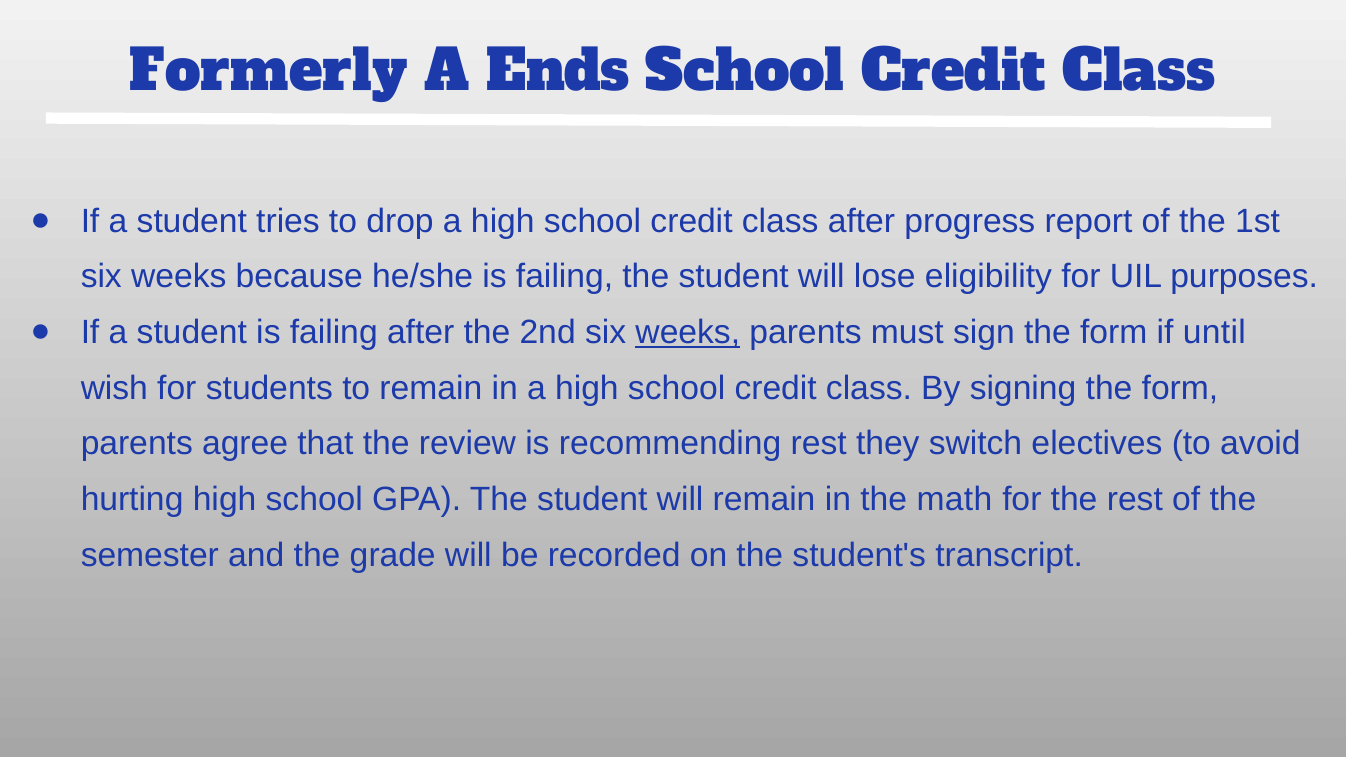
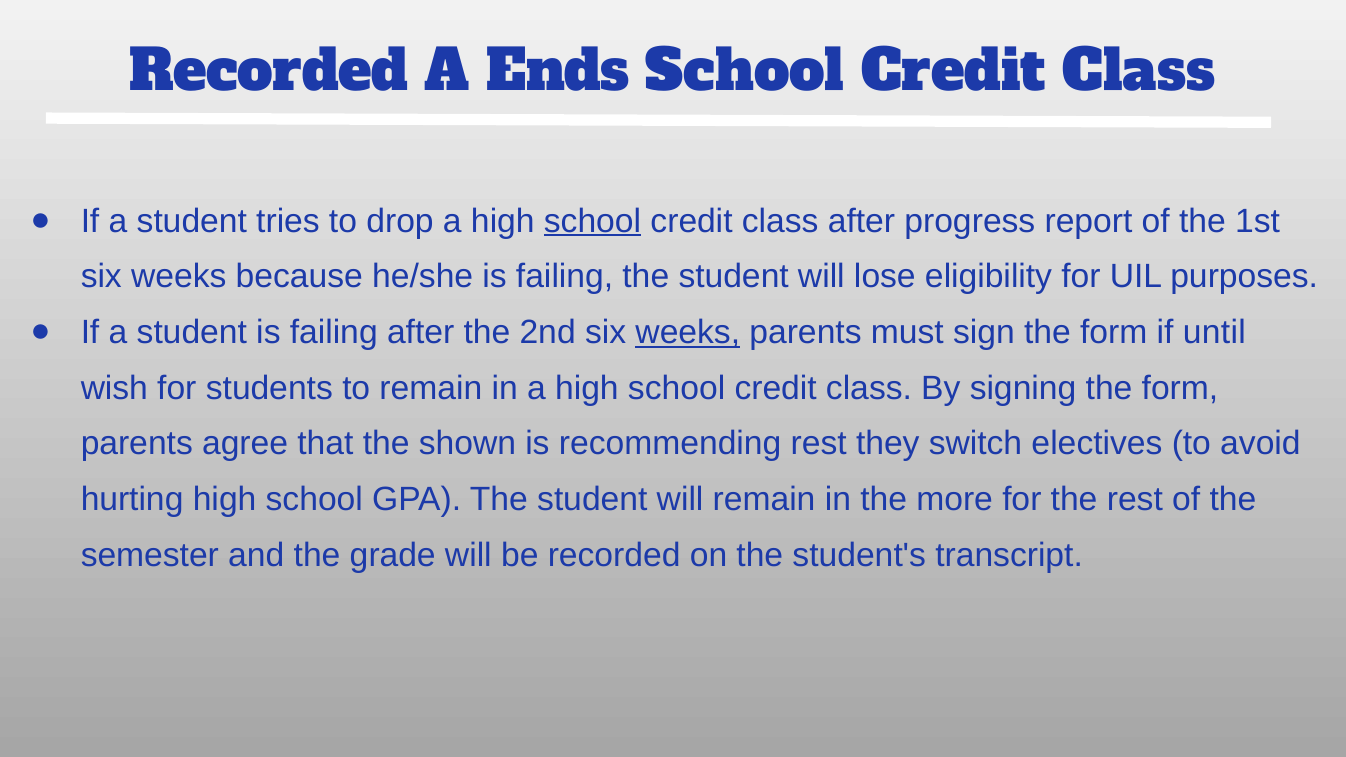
Formerly: Formerly -> Recorded (269, 72)
school underline: none -> present (592, 221)
review: review -> shown (467, 444)
math: math -> more (955, 499)
